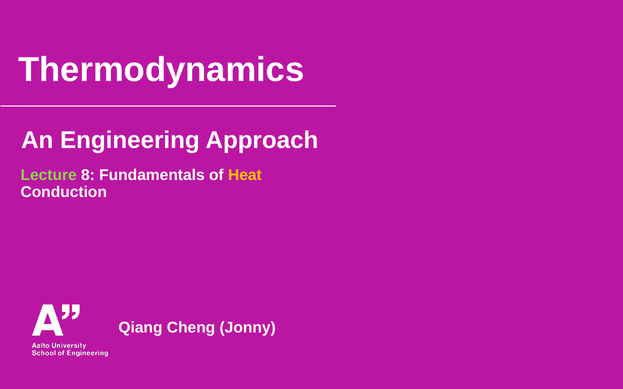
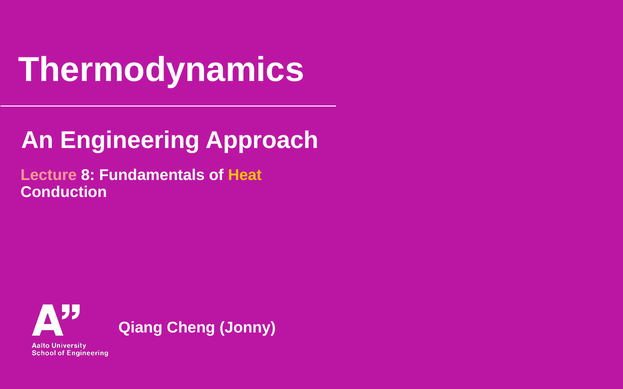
Lecture colour: light green -> pink (49, 175)
